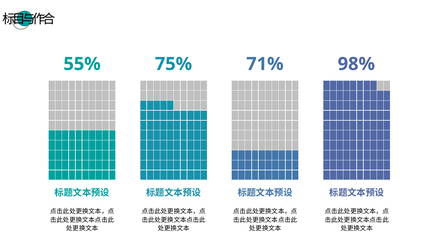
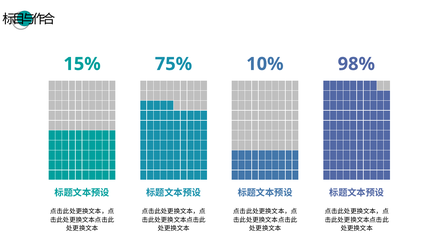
55%: 55% -> 15% (82, 64)
71%: 71% -> 10% (265, 64)
